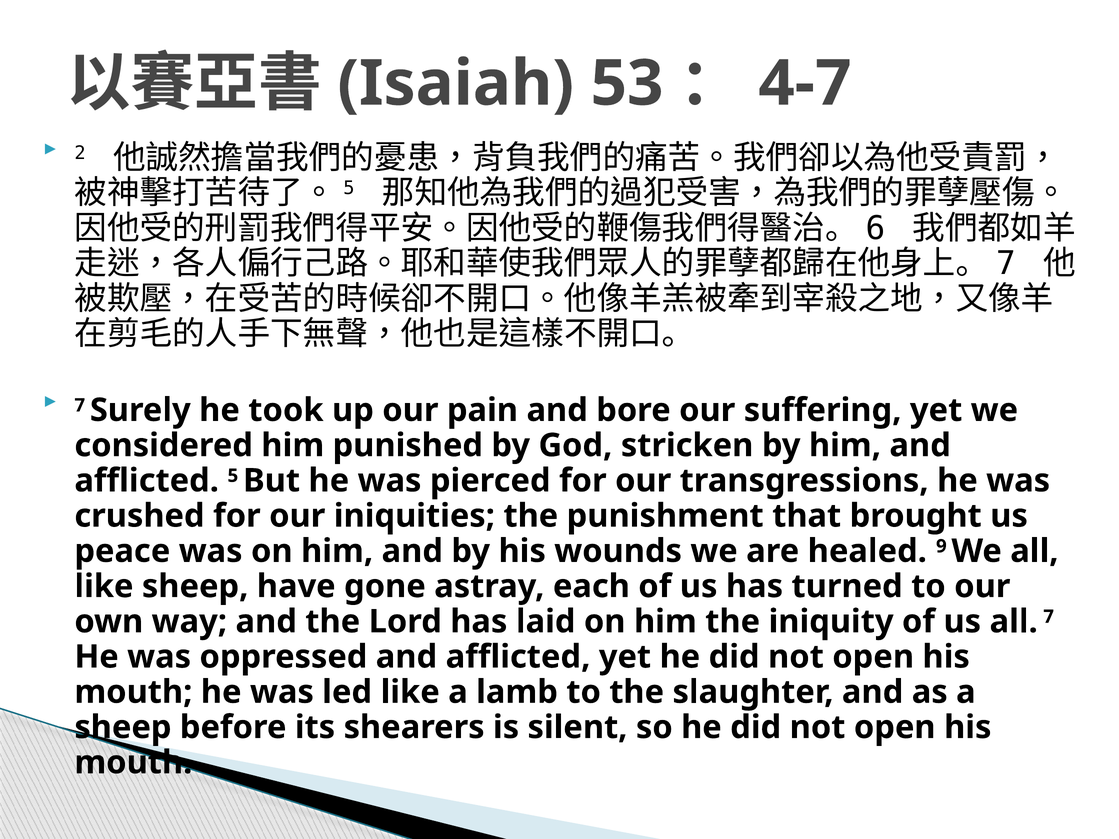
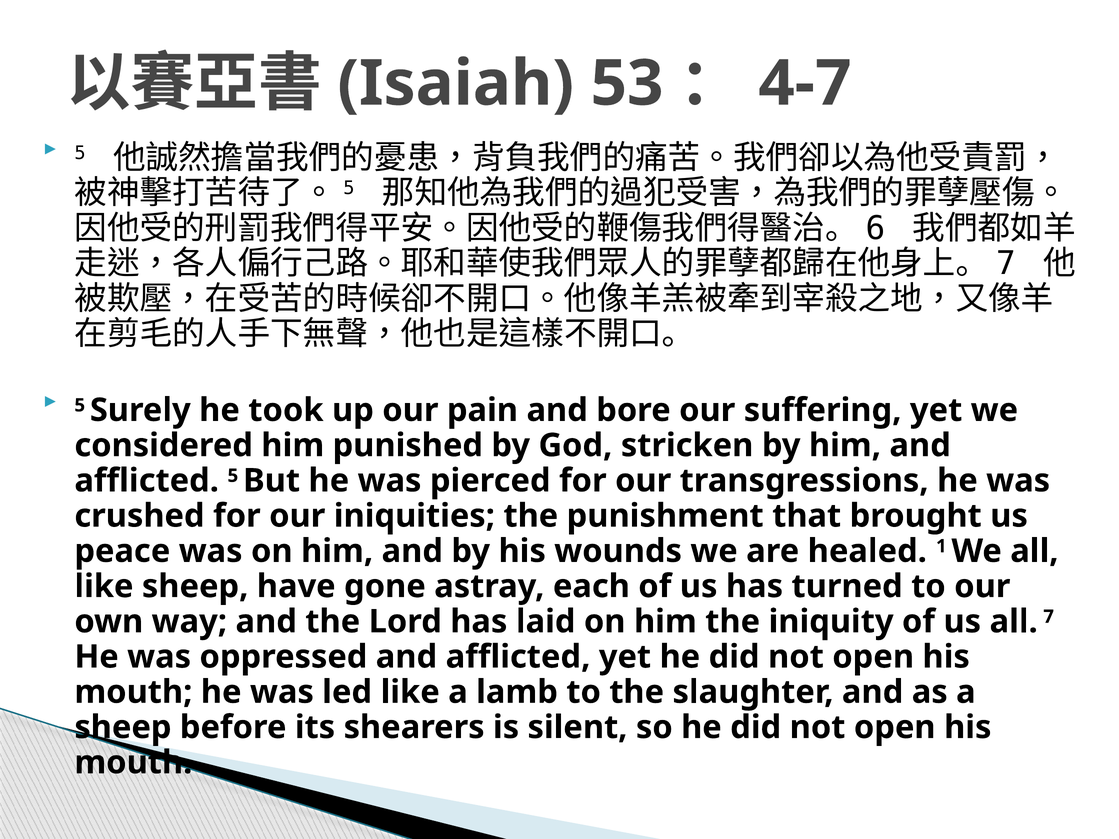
2: 2 -> 5 (80, 153)
7: 7 -> 5 (80, 405)
9: 9 -> 1 (941, 546)
